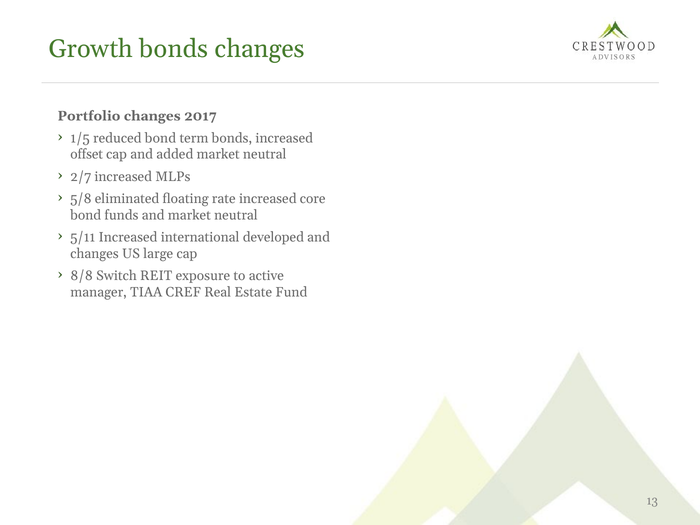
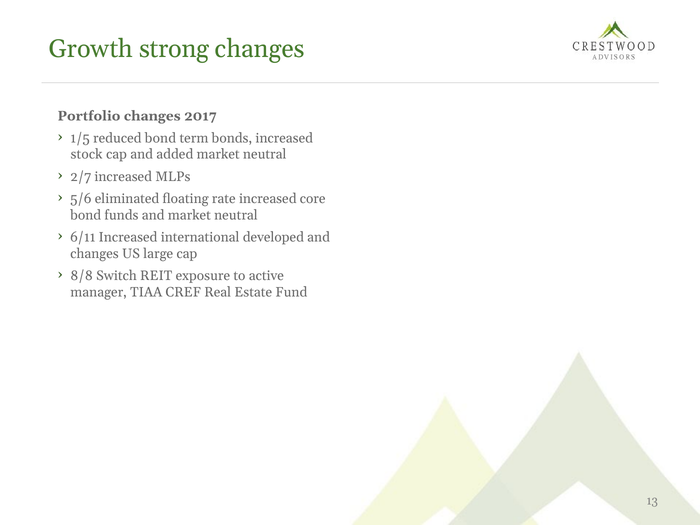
Growth bonds: bonds -> strong (174, 49)
offset: offset -> stock (87, 154)
5/8: 5/8 -> 5/6 (81, 199)
5/11: 5/11 -> 6/11 (83, 237)
